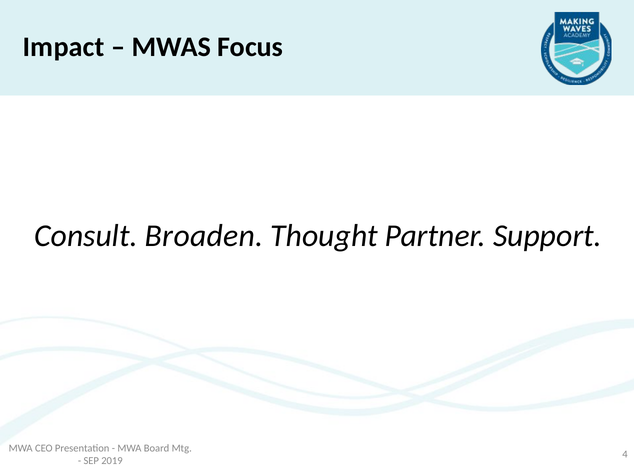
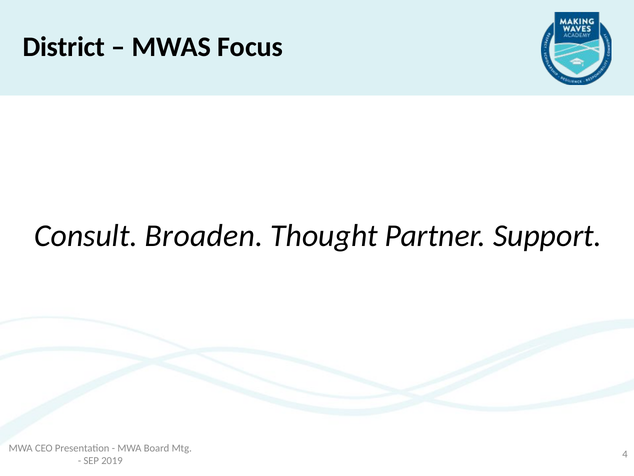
Impact: Impact -> District (64, 47)
